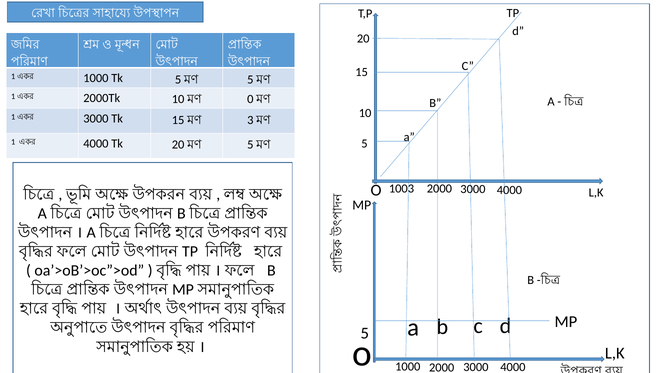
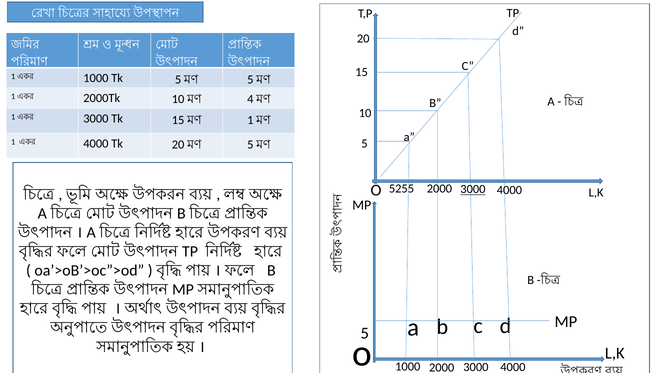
0: 0 -> 4 (250, 99)
3: 3 -> 1 (250, 120)
1003: 1003 -> 5255 (401, 189)
3000 underline: none -> present (473, 189)
